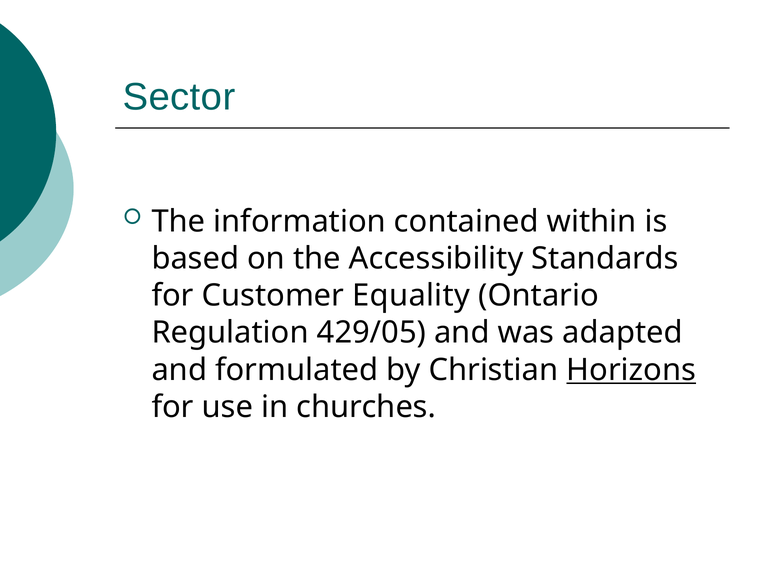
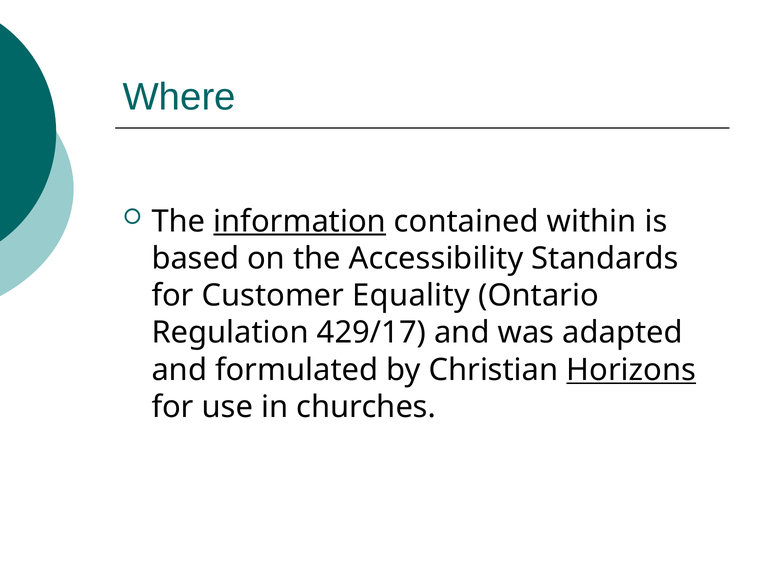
Sector: Sector -> Where (179, 97)
information underline: none -> present (300, 221)
429/05: 429/05 -> 429/17 (371, 333)
